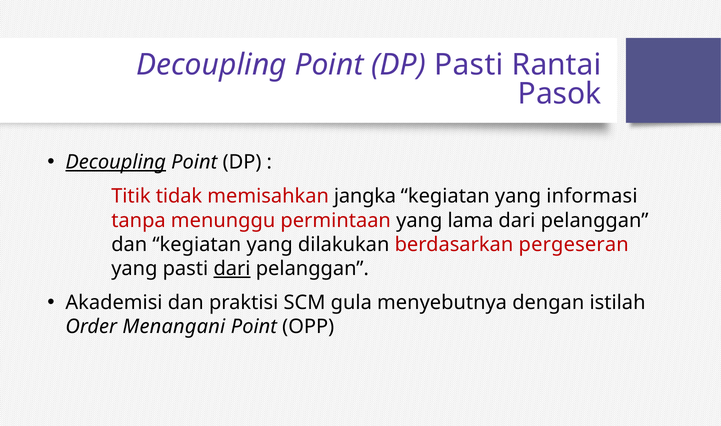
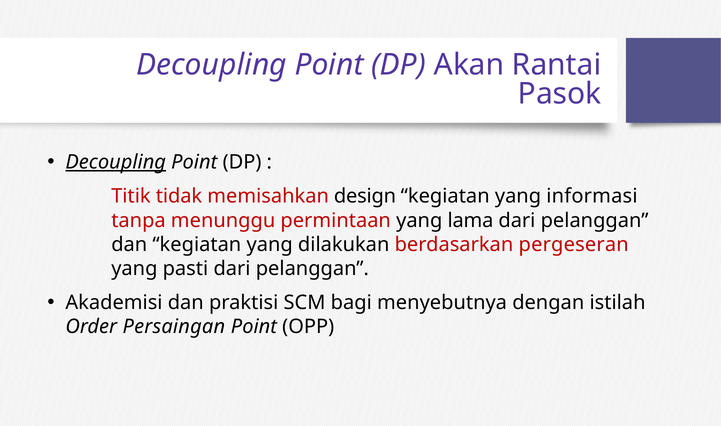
DP Pasti: Pasti -> Akan (469, 65)
jangka: jangka -> design (365, 196)
dari underline: present -> none (232, 268)
gula: gula -> bagi (351, 303)
Menangani: Menangani -> Persaingan (174, 327)
